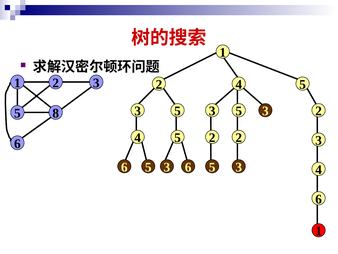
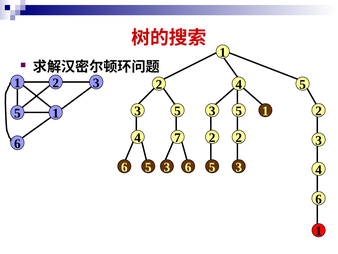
3: 3 -> 1 (265, 111)
8: 8 -> 1 (56, 113)
5: 5 -> 7 (178, 138)
